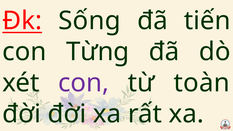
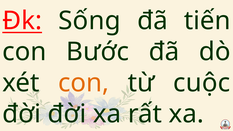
Từng: Từng -> Bước (98, 52)
con colour: purple -> orange (84, 83)
toàn: toàn -> cuộc (202, 83)
